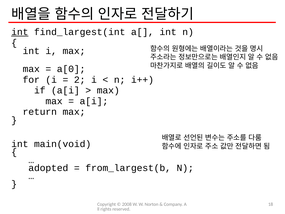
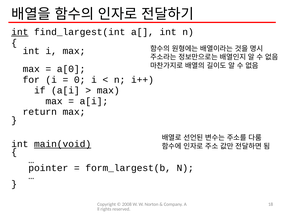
2: 2 -> 0 (80, 80)
main(void underline: none -> present (63, 144)
adopted: adopted -> pointer (48, 168)
from_largest(b: from_largest(b -> form_largest(b (128, 168)
